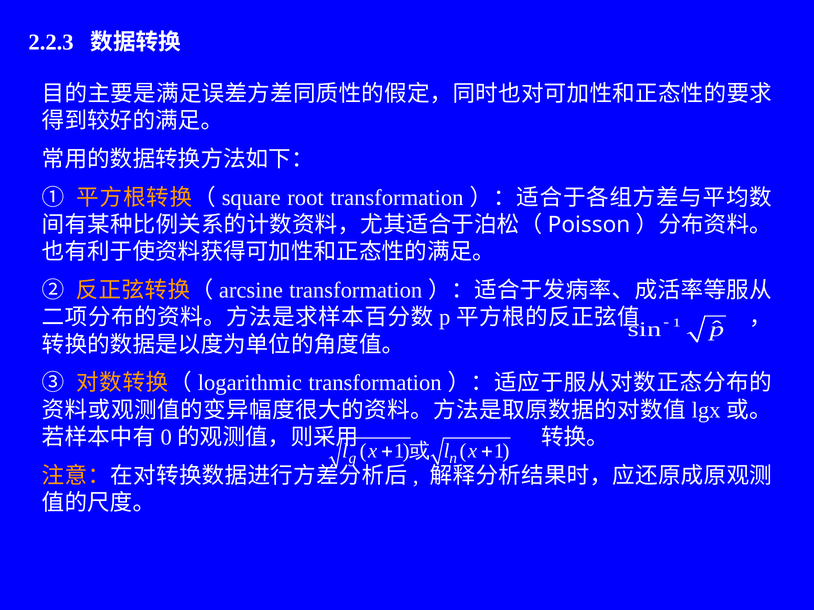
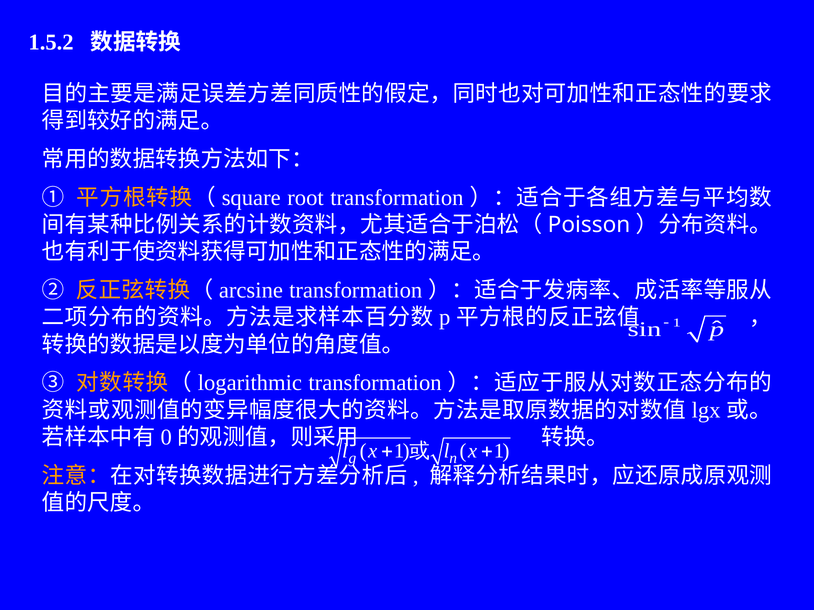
2.2.3: 2.2.3 -> 1.5.2 (51, 42)
